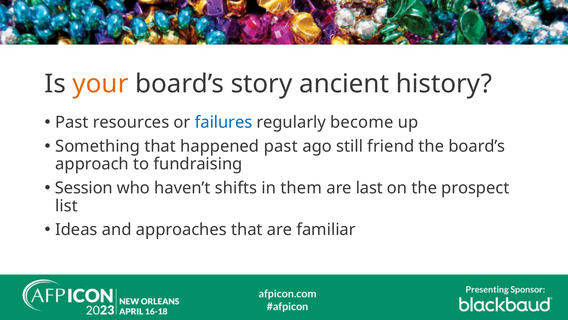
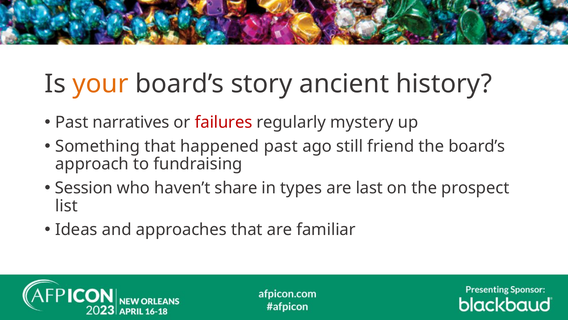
resources: resources -> narratives (131, 122)
failures colour: blue -> red (224, 122)
become: become -> mystery (362, 122)
shifts: shifts -> share (236, 188)
them: them -> types (301, 188)
